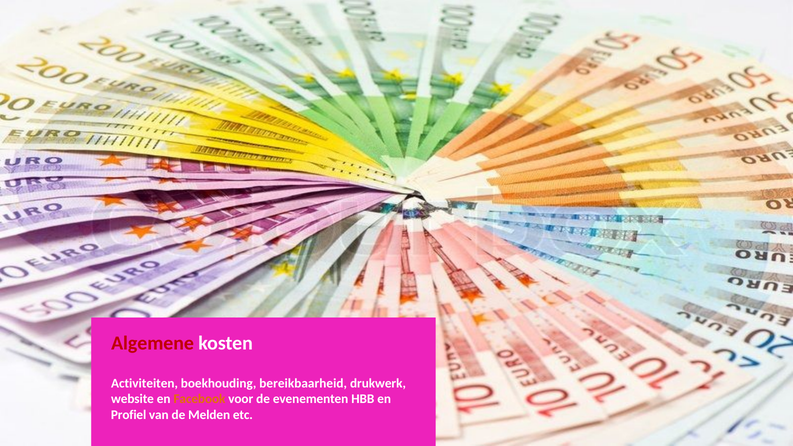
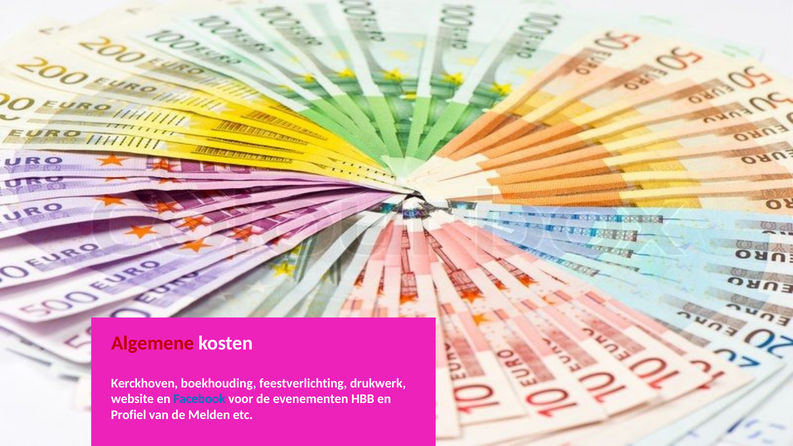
Activiteiten: Activiteiten -> Kerckhoven (145, 383)
bereikbaarheid: bereikbaarheid -> feestverlichting (303, 383)
Facebook colour: orange -> blue (199, 399)
